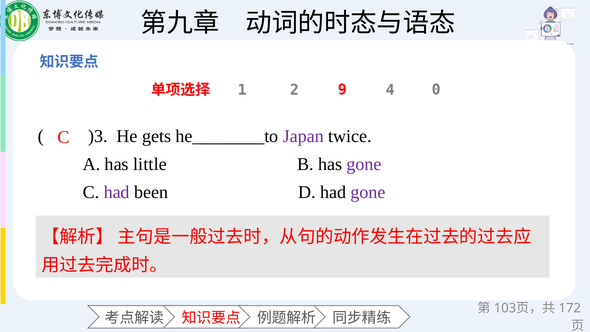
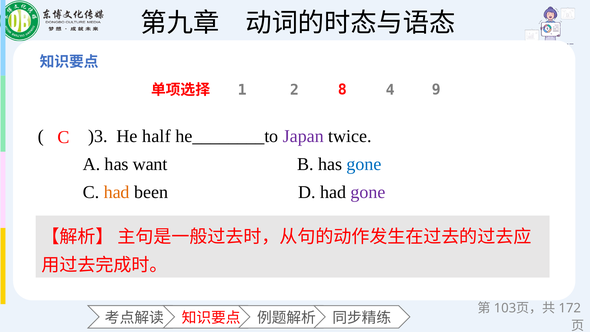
9: 9 -> 8 (342, 90)
0: 0 -> 9 (436, 90)
gets: gets -> half (156, 136)
little: little -> want (150, 164)
gone colour: purple -> blue (364, 164)
had colour: purple -> orange (117, 192)
